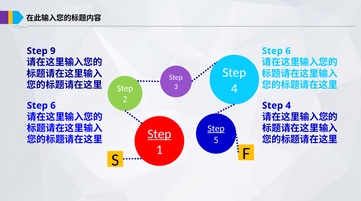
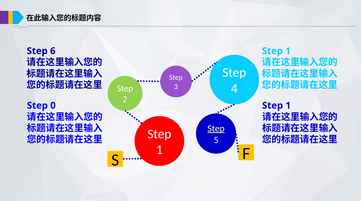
9: 9 -> 6 (53, 51)
6: 6 -> 1 (288, 51)
6: 6 -> 0 (53, 105)
4: 4 -> 1 (288, 105)
Step underline: present -> none (159, 134)
